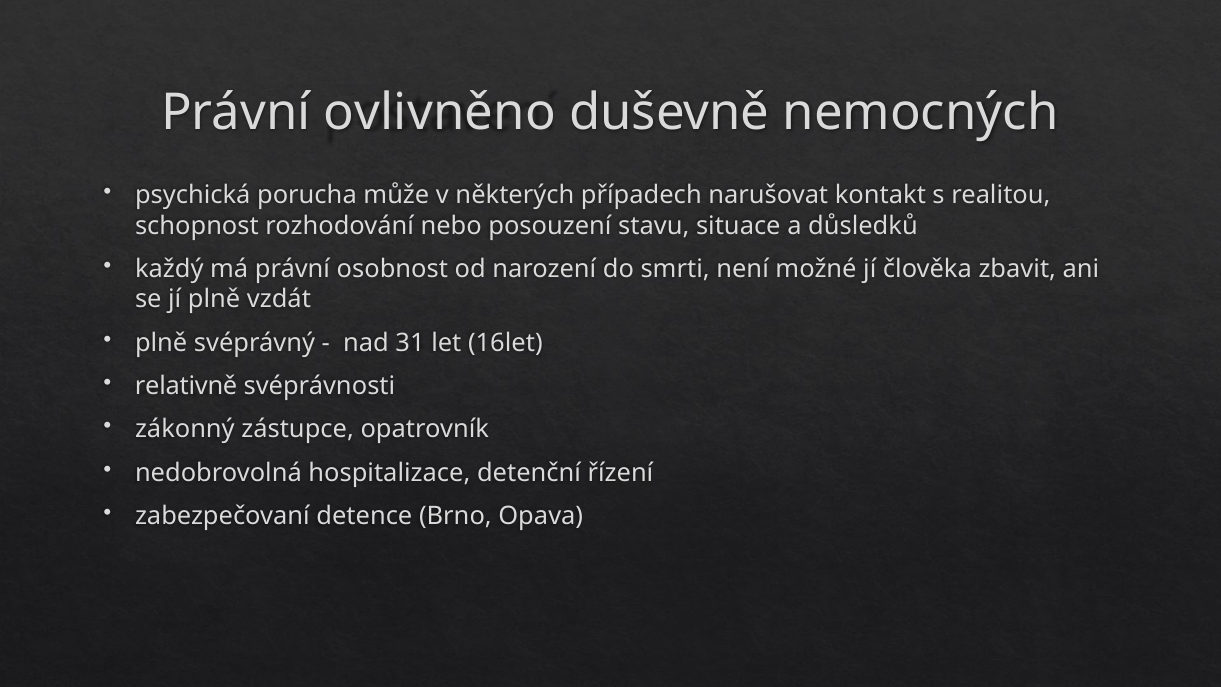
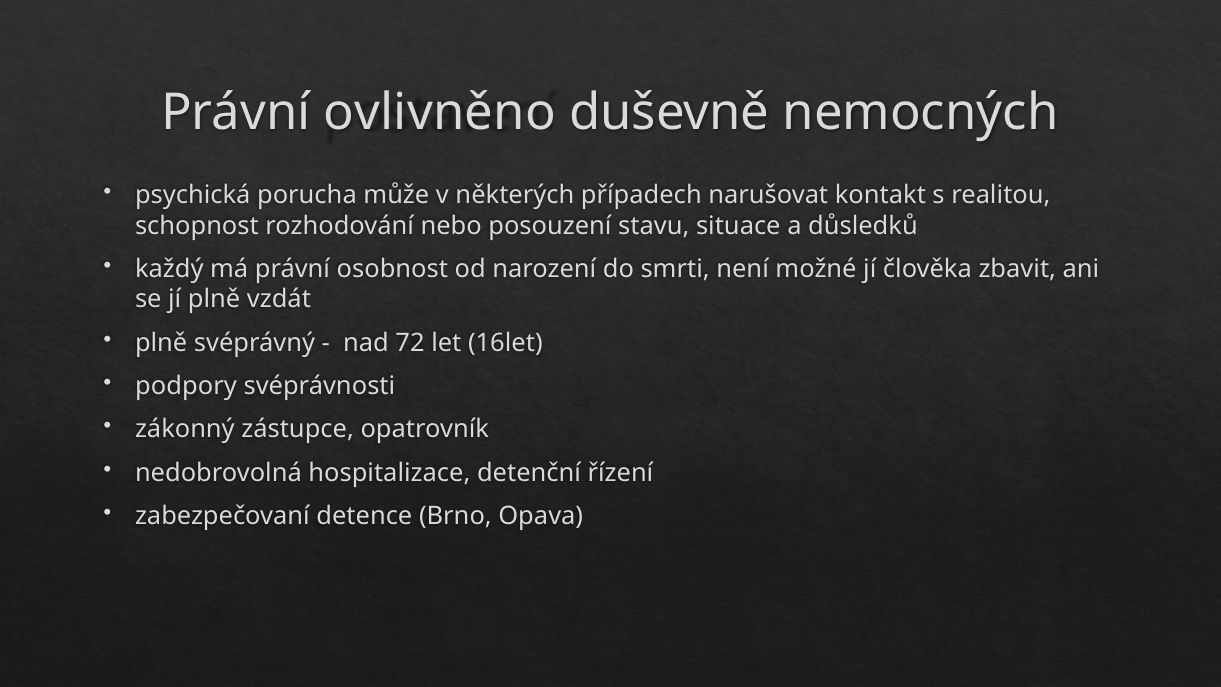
31: 31 -> 72 (410, 343)
relativně: relativně -> podpory (186, 386)
